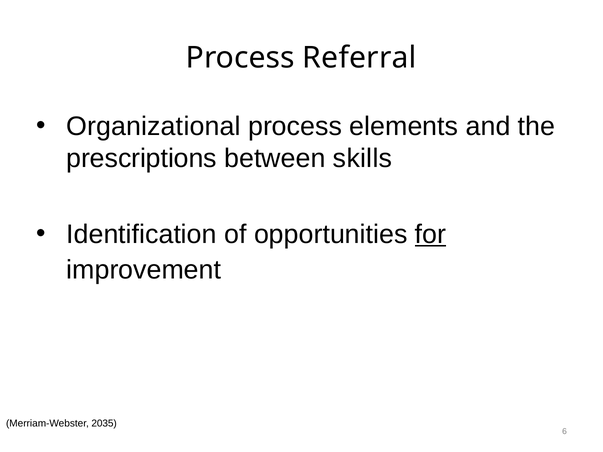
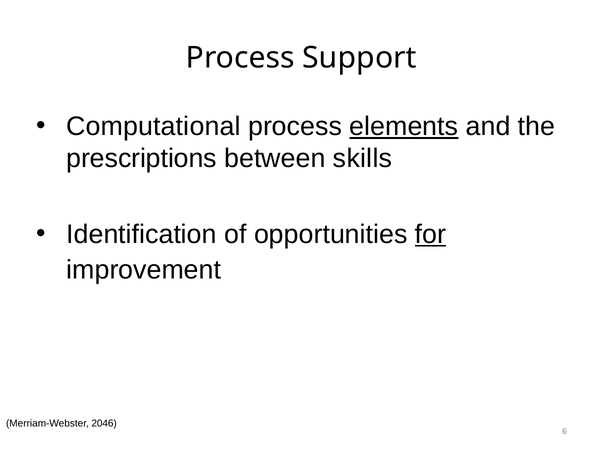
Referral: Referral -> Support (360, 58)
Organizational: Organizational -> Computational (153, 126)
elements underline: none -> present (404, 126)
2035: 2035 -> 2046 (104, 424)
